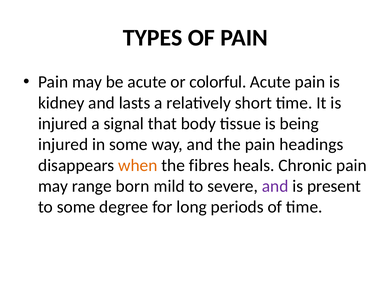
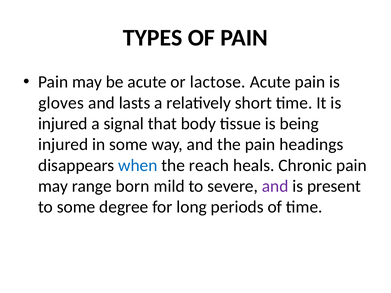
colorful: colorful -> lactose (218, 82)
kidney: kidney -> gloves (61, 103)
when colour: orange -> blue (138, 165)
fibres: fibres -> reach (209, 165)
